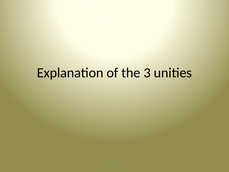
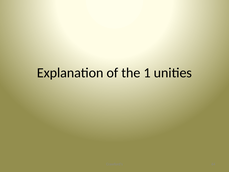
3: 3 -> 1 (147, 73)
